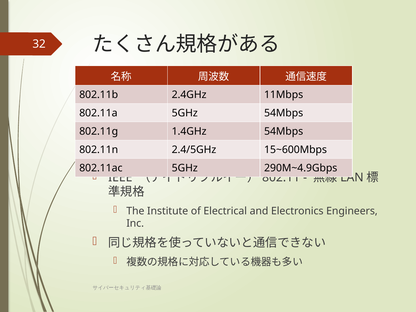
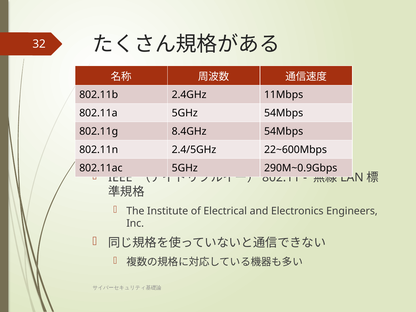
1.4GHz: 1.4GHz -> 8.4GHz (189, 132)
15~600Mbps: 15~600Mbps -> 22~600Mbps (296, 150)
290M~4.9Gbps: 290M~4.9Gbps -> 290M~0.9Gbps (301, 168)
